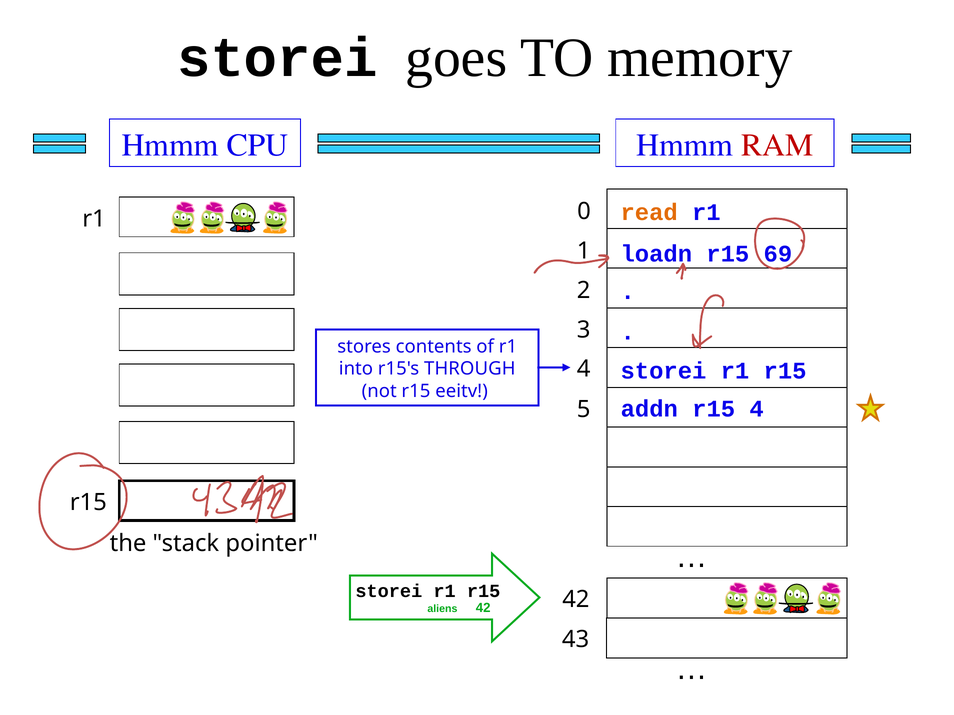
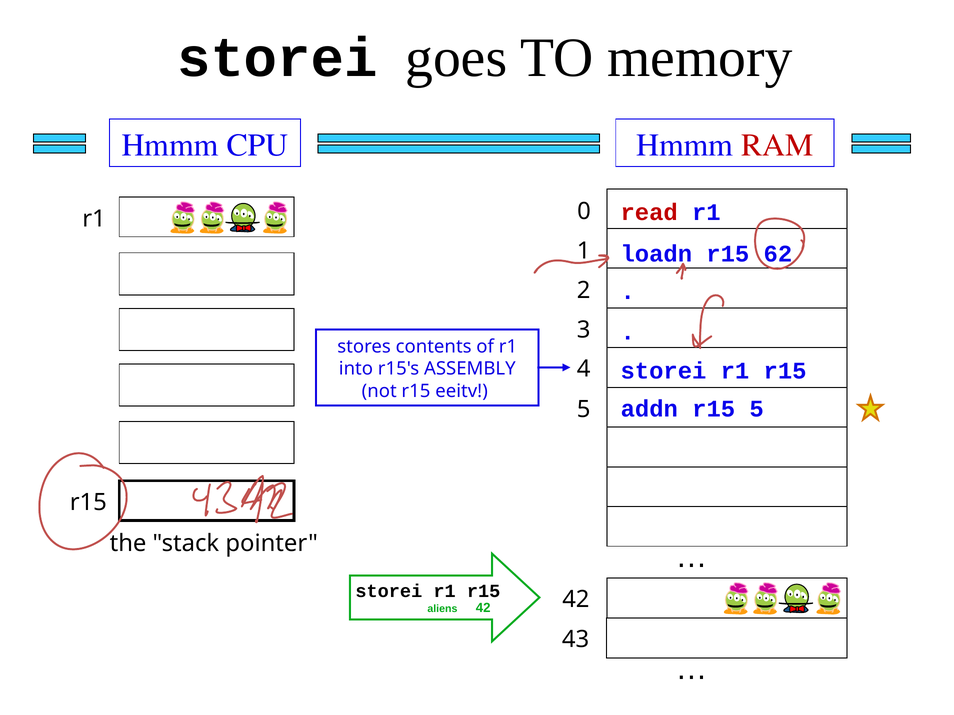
read colour: orange -> red (649, 213)
69: 69 -> 62 (778, 254)
THROUGH: THROUGH -> ASSEMBLY (470, 369)
r15 4: 4 -> 5 (757, 409)
